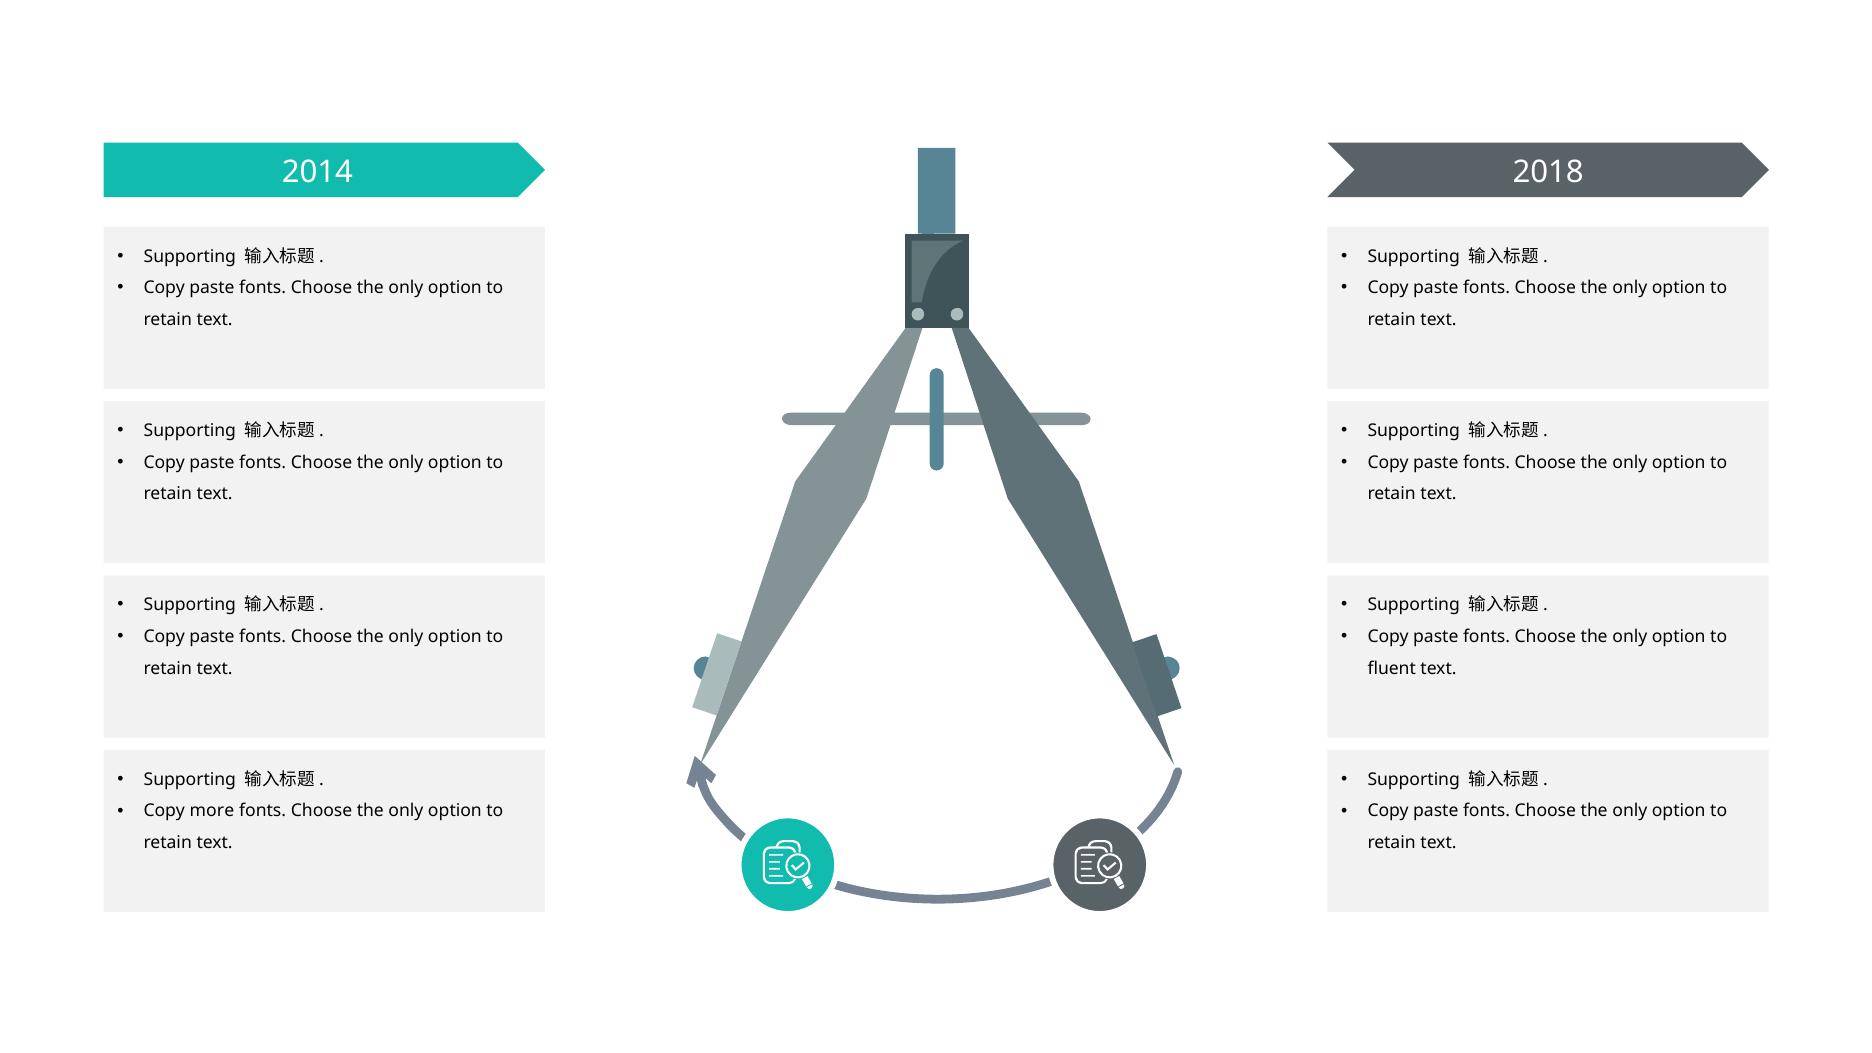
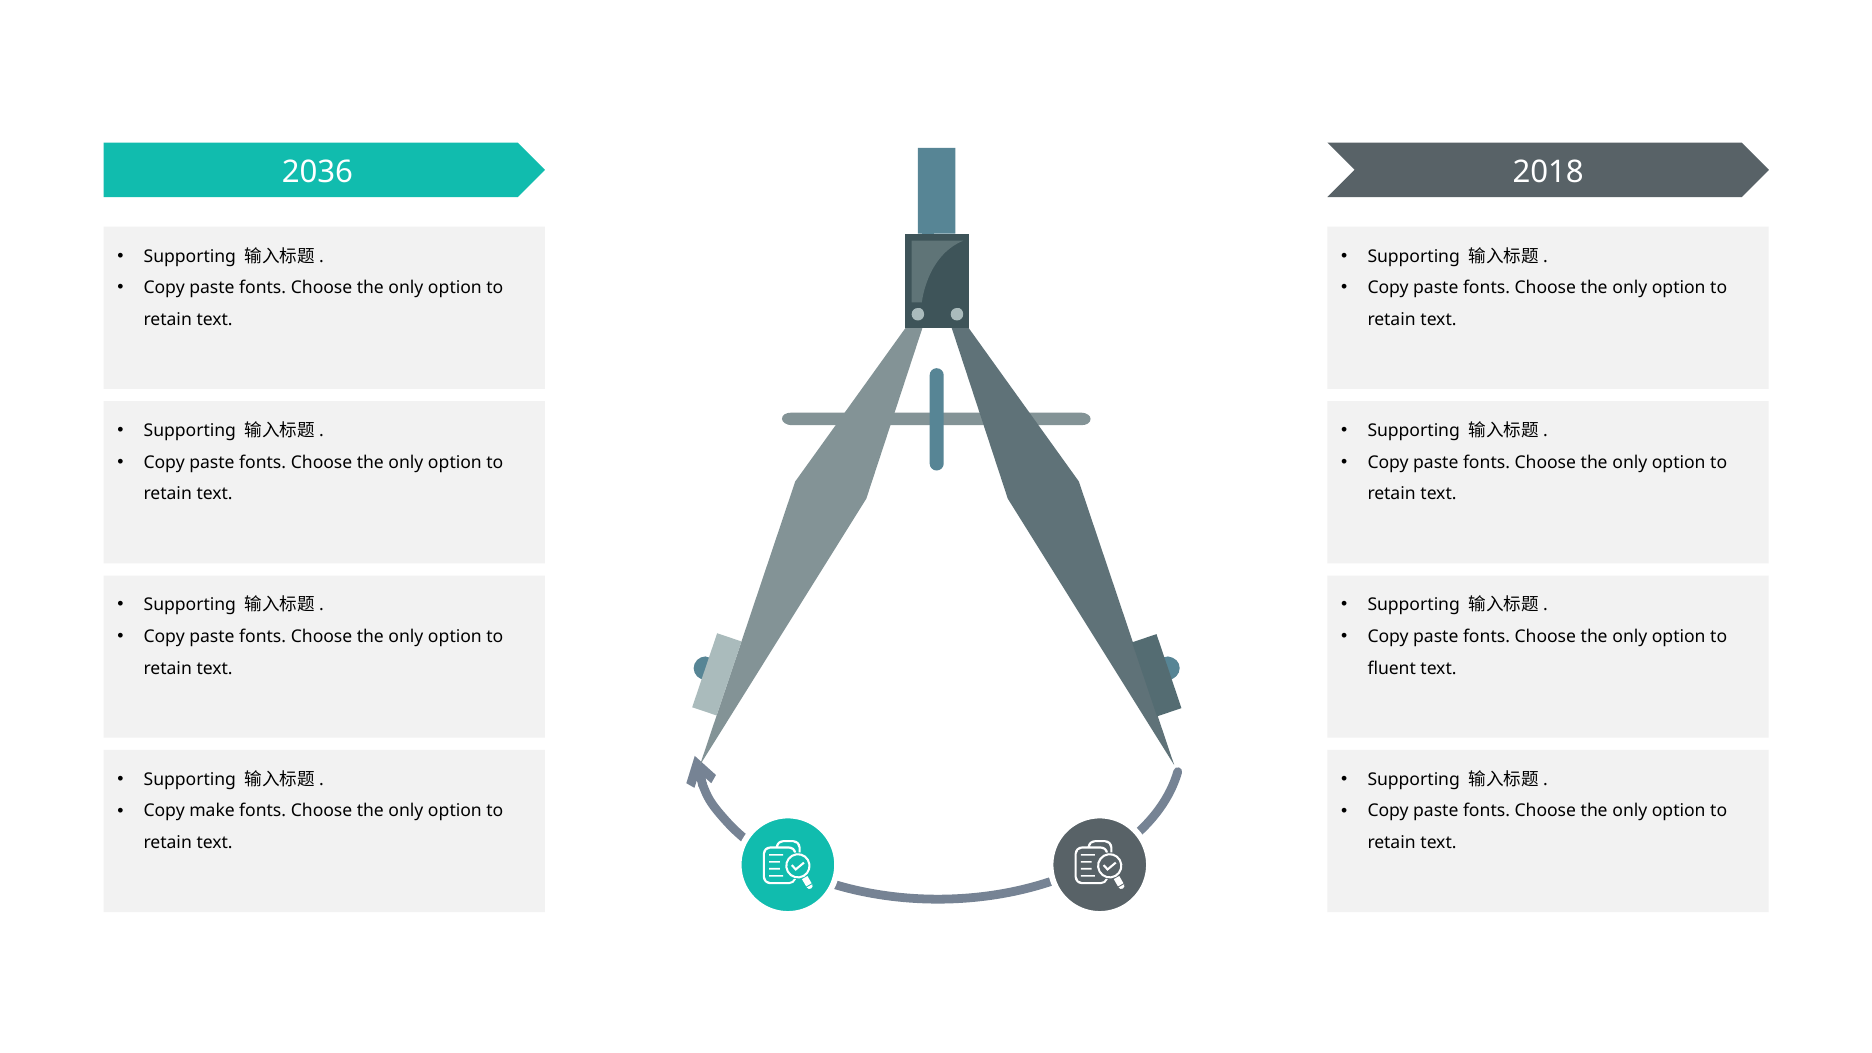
2014: 2014 -> 2036 (317, 172)
more: more -> make (212, 811)
